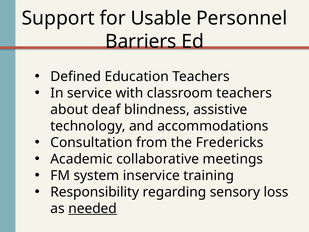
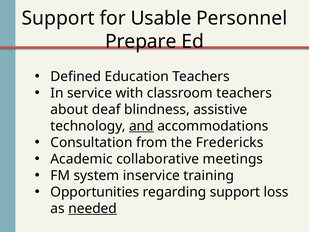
Barriers: Barriers -> Prepare (141, 42)
and underline: none -> present (141, 126)
Responsibility: Responsibility -> Opportunities (95, 192)
regarding sensory: sensory -> support (235, 192)
